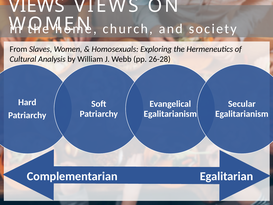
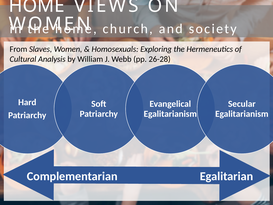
VIEWS: VIEWS -> HOME (37, 6)
